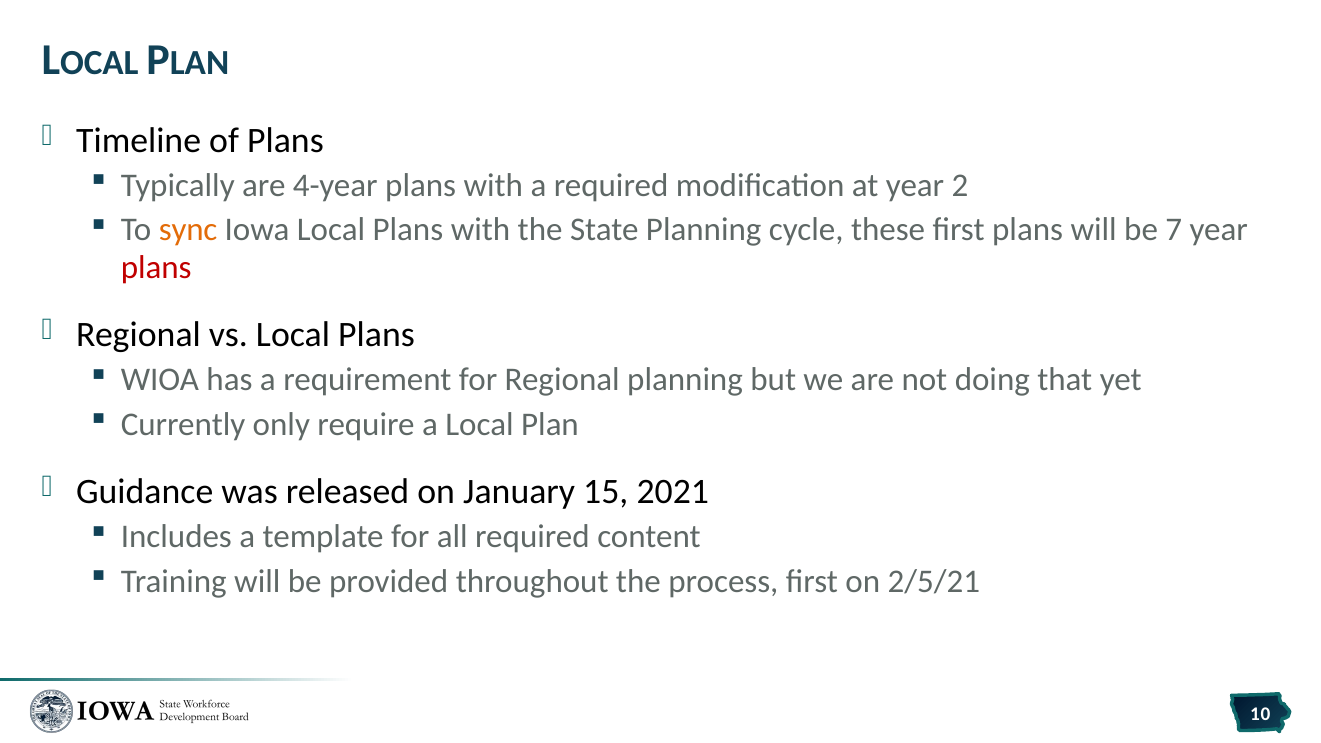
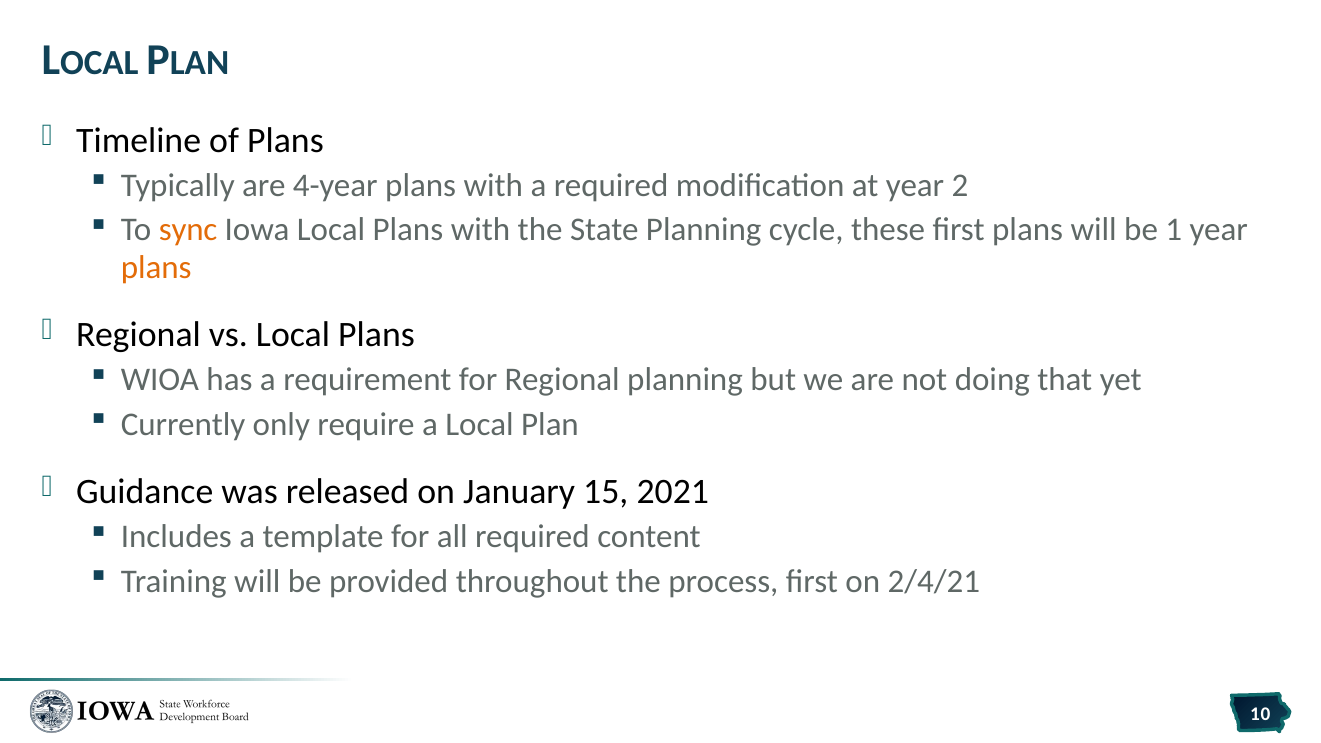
7: 7 -> 1 (1174, 230)
plans colour: red -> orange (156, 268)
2/5/21: 2/5/21 -> 2/4/21 (934, 581)
